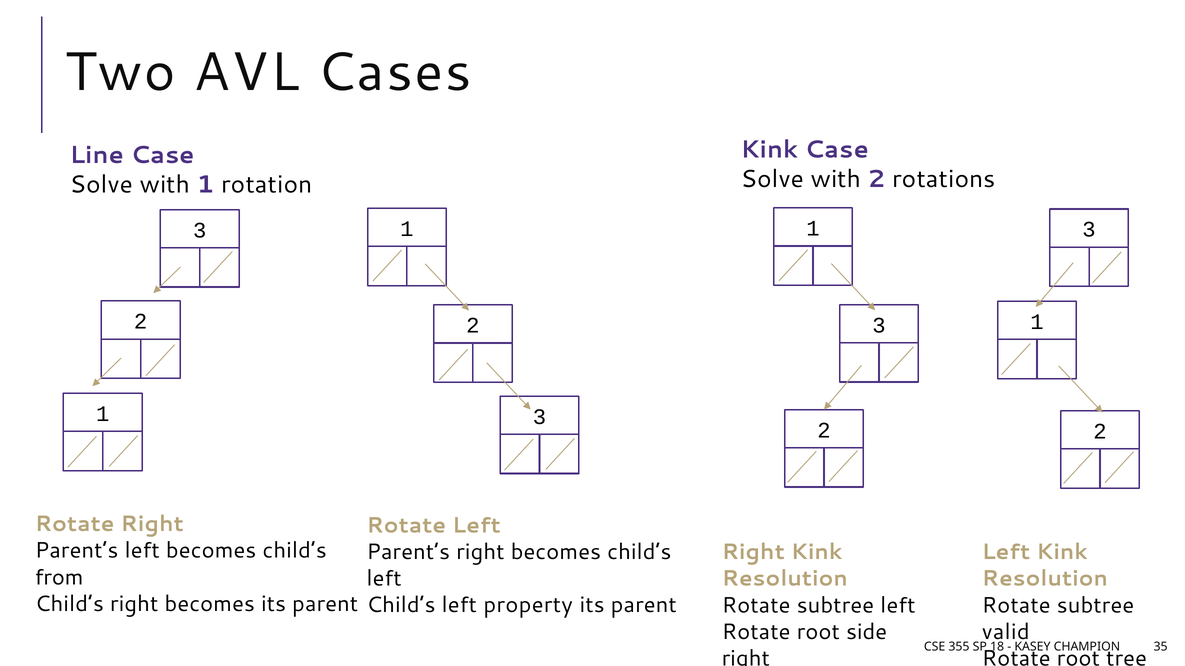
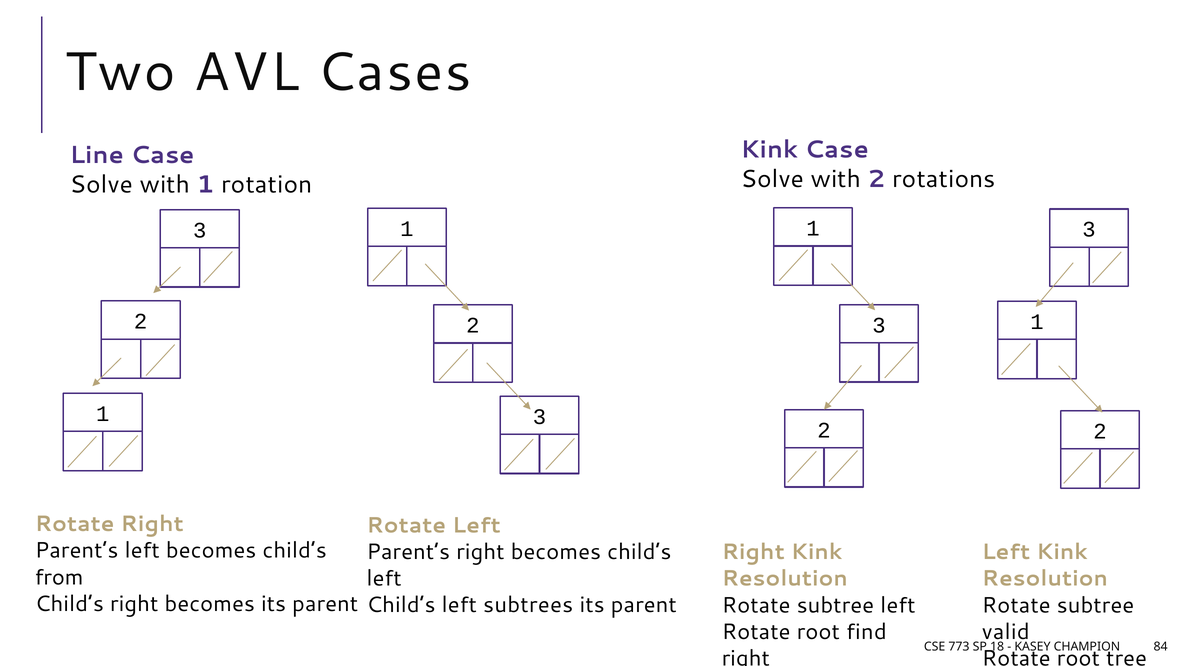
property: property -> subtrees (528, 606)
side: side -> find (866, 632)
355: 355 -> 773 (959, 647)
35: 35 -> 84 (1161, 647)
